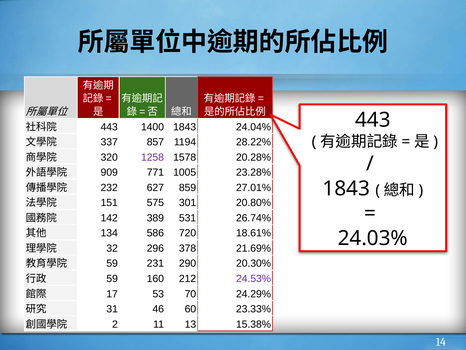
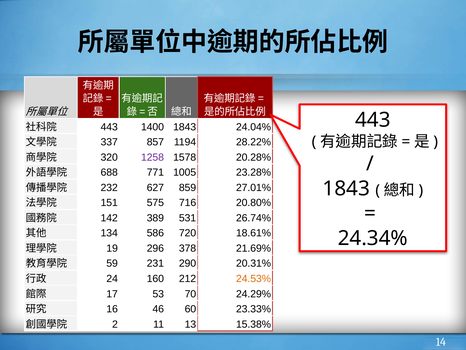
909: 909 -> 688 (109, 172)
301: 301 -> 716 (188, 203)
24.03%: 24.03% -> 24.34% (373, 238)
32: 32 -> 19 (112, 248)
20.30%: 20.30% -> 20.31% (254, 263)
59: 59 -> 24 (112, 278)
24.53% colour: purple -> orange (254, 278)
31: 31 -> 16 (112, 309)
